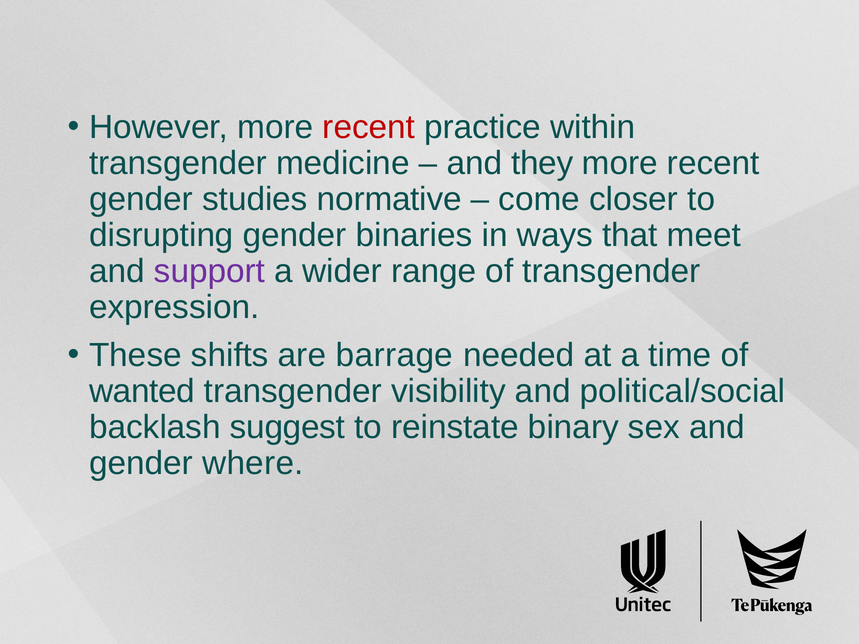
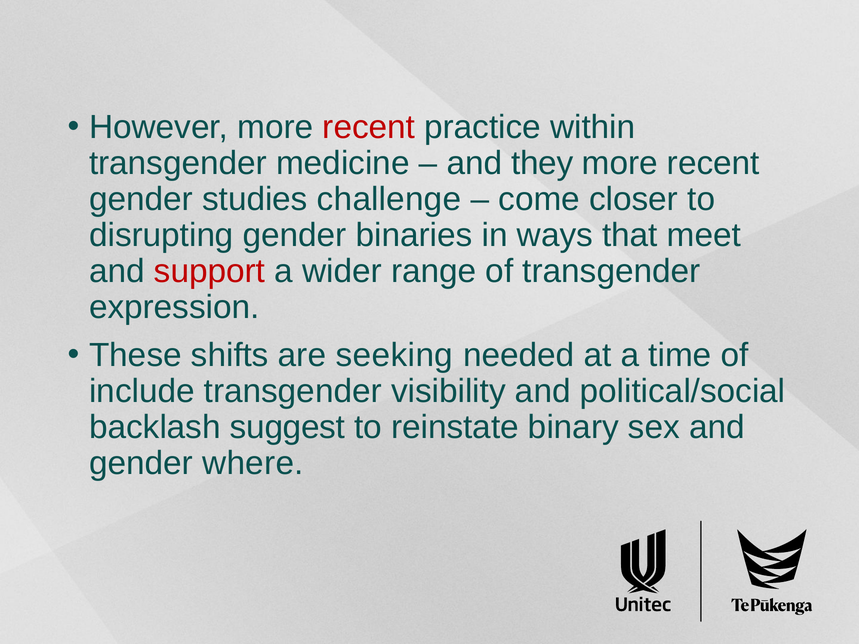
normative: normative -> challenge (389, 199)
support colour: purple -> red (210, 271)
barrage: barrage -> seeking (394, 355)
wanted: wanted -> include (142, 391)
